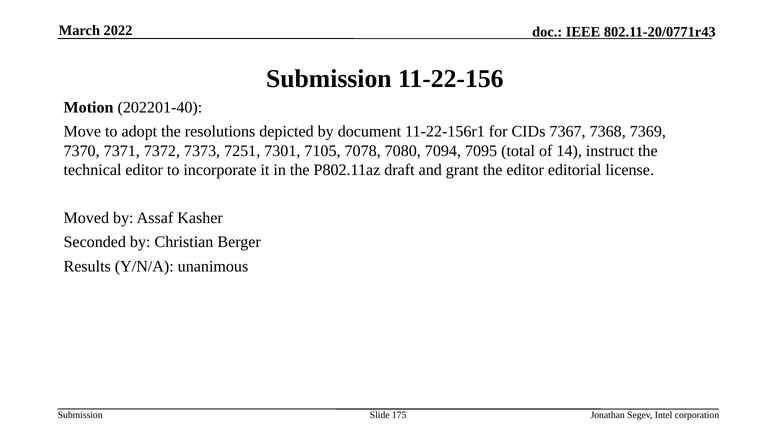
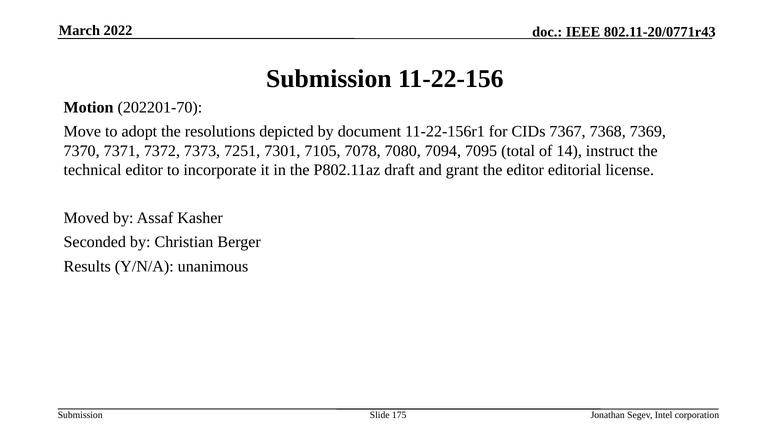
202201-40: 202201-40 -> 202201-70 (160, 107)
